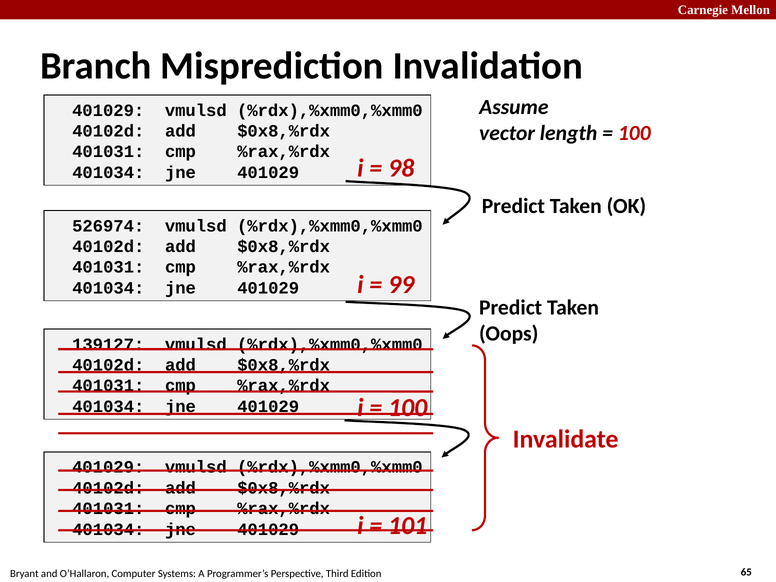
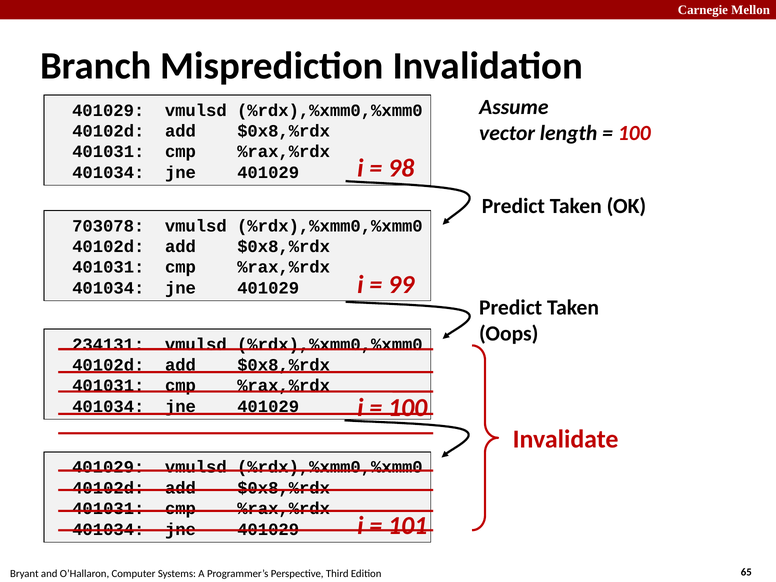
526974: 526974 -> 703078 (108, 226)
139127: 139127 -> 234131 (108, 344)
